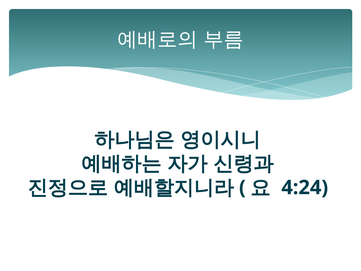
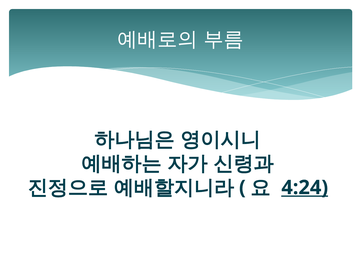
4:24 underline: none -> present (305, 187)
